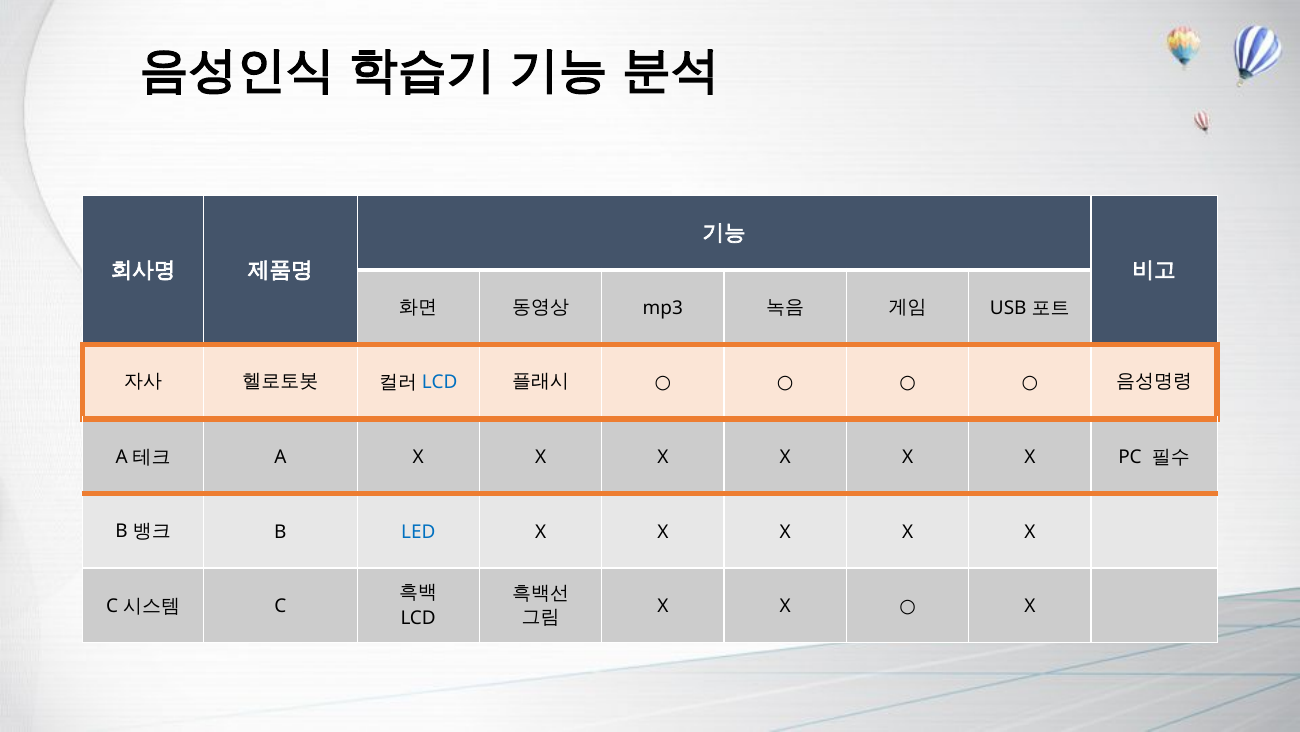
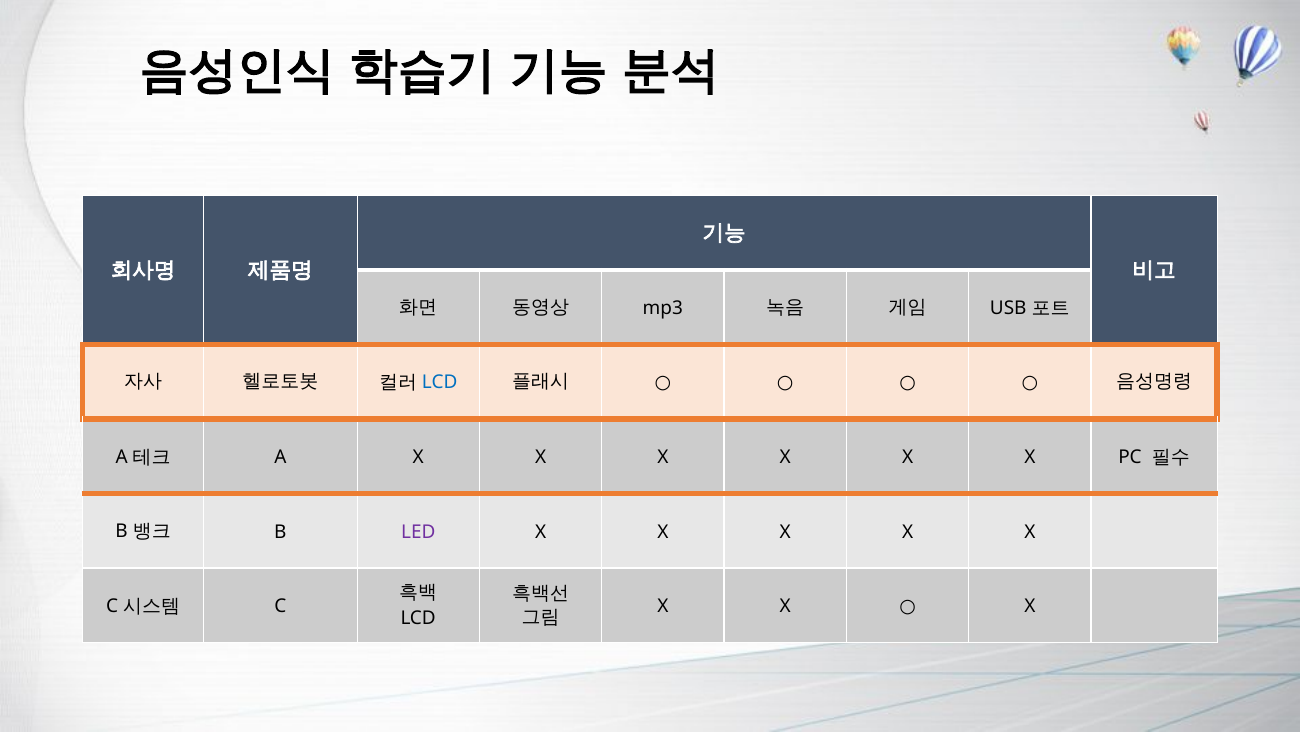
LED colour: blue -> purple (418, 531)
